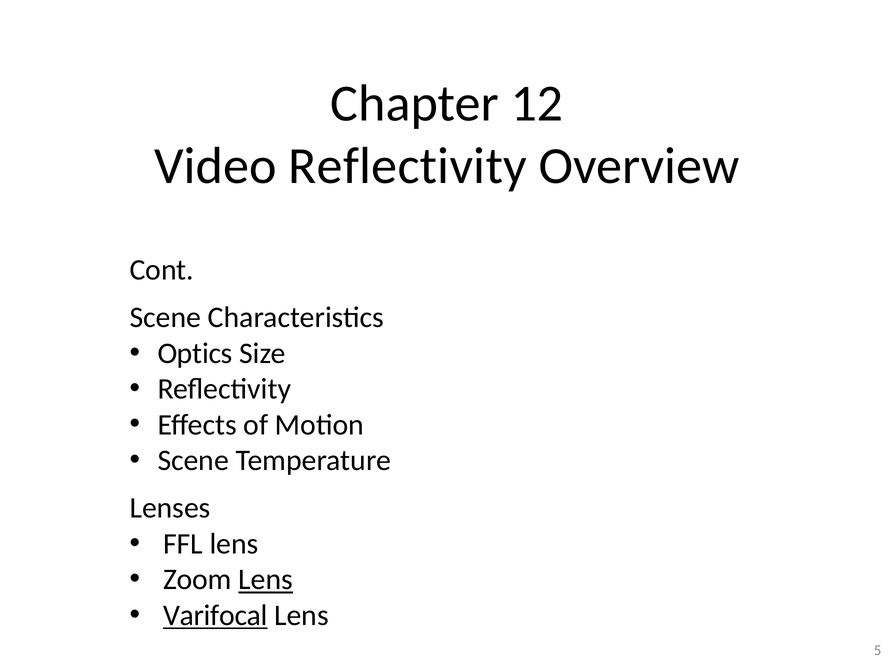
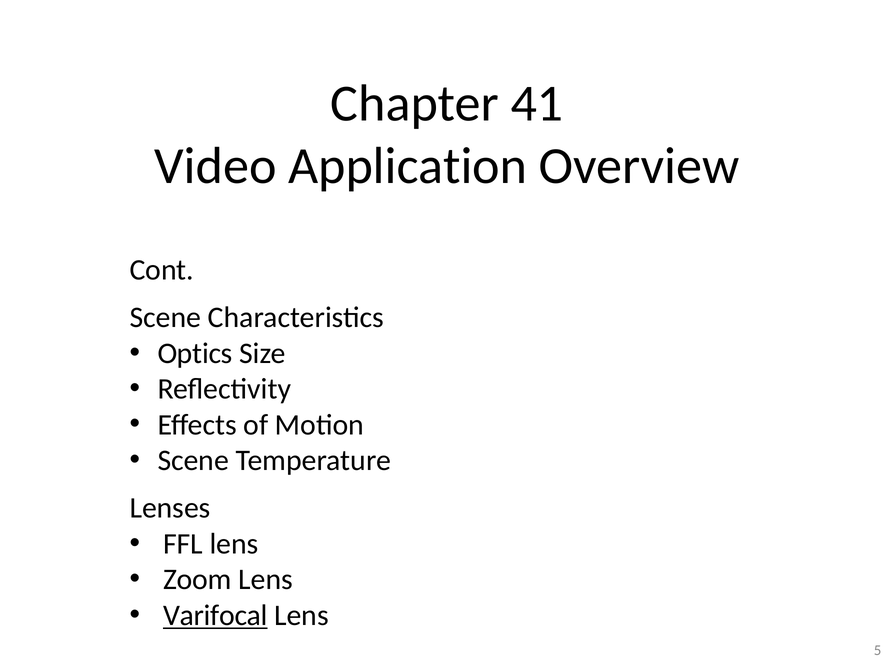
12: 12 -> 41 (537, 104)
Video Reflectivity: Reflectivity -> Application (408, 166)
Lens underline: present -> none (266, 580)
